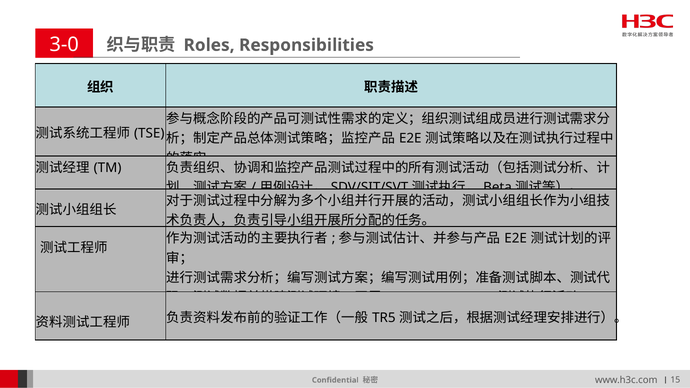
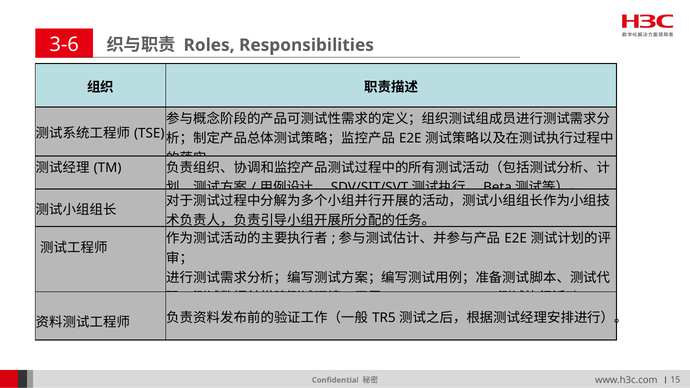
3-0: 3-0 -> 3-6 (64, 45)
